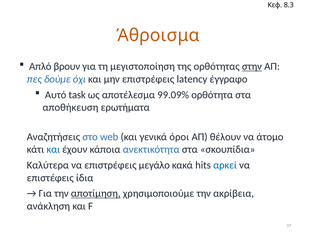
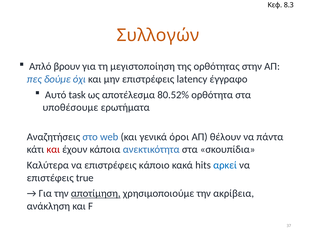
Άθροισμα: Άθροισμα -> Συλλογών (158, 35)
στην underline: present -> none (252, 66)
99.09%: 99.09% -> 80.52% (173, 95)
αποθήκευση: αποθήκευση -> υποθέσουμε (70, 107)
άτομο: άτομο -> πάντα (270, 137)
και colour: blue -> red (53, 149)
μεγάλο: μεγάλο -> κάποιο (154, 165)
ίδια: ίδια -> true (85, 178)
